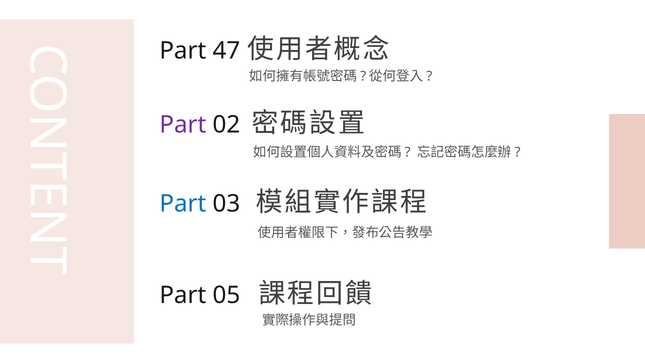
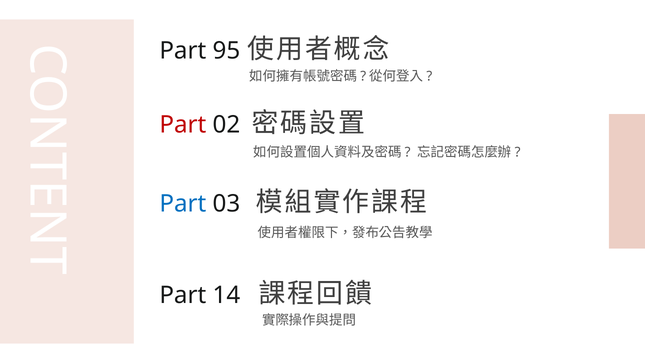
47: 47 -> 95 (226, 51)
Part colour: purple -> red (183, 125)
05: 05 -> 14 (226, 295)
